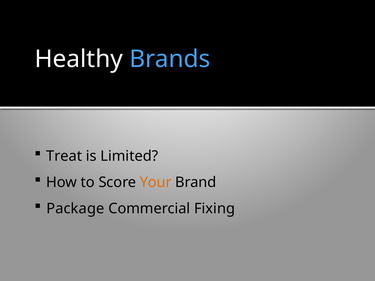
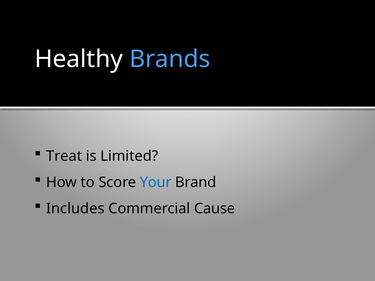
Your colour: orange -> blue (156, 183)
Package: Package -> Includes (75, 209)
Fixing: Fixing -> Cause (215, 209)
